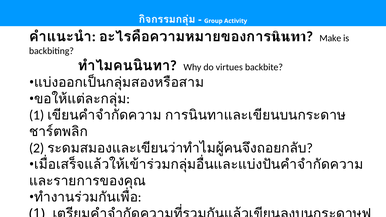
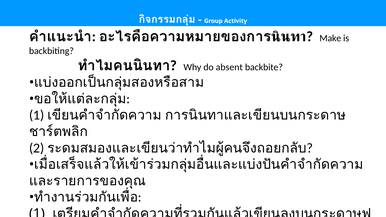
virtues: virtues -> absent (229, 67)
